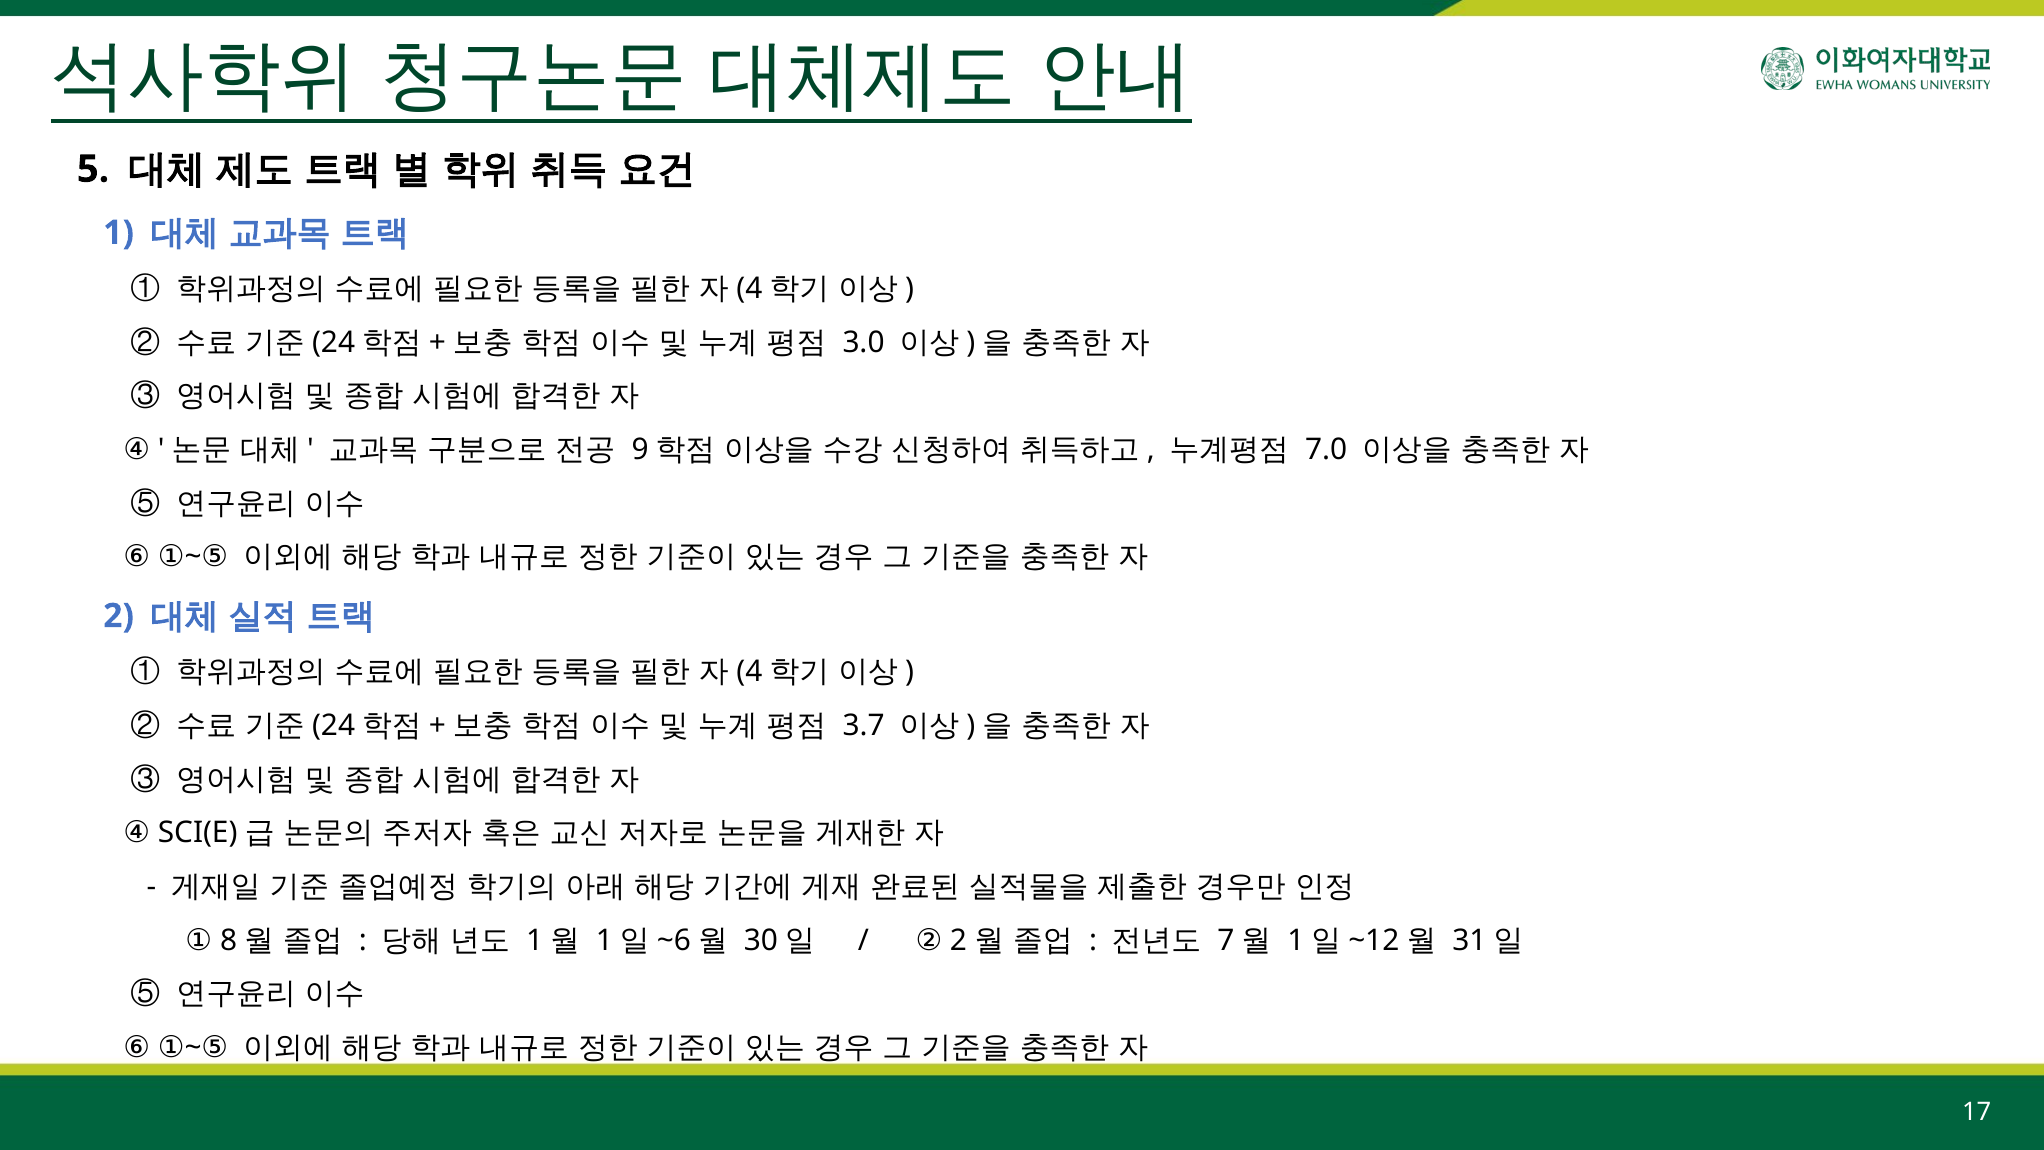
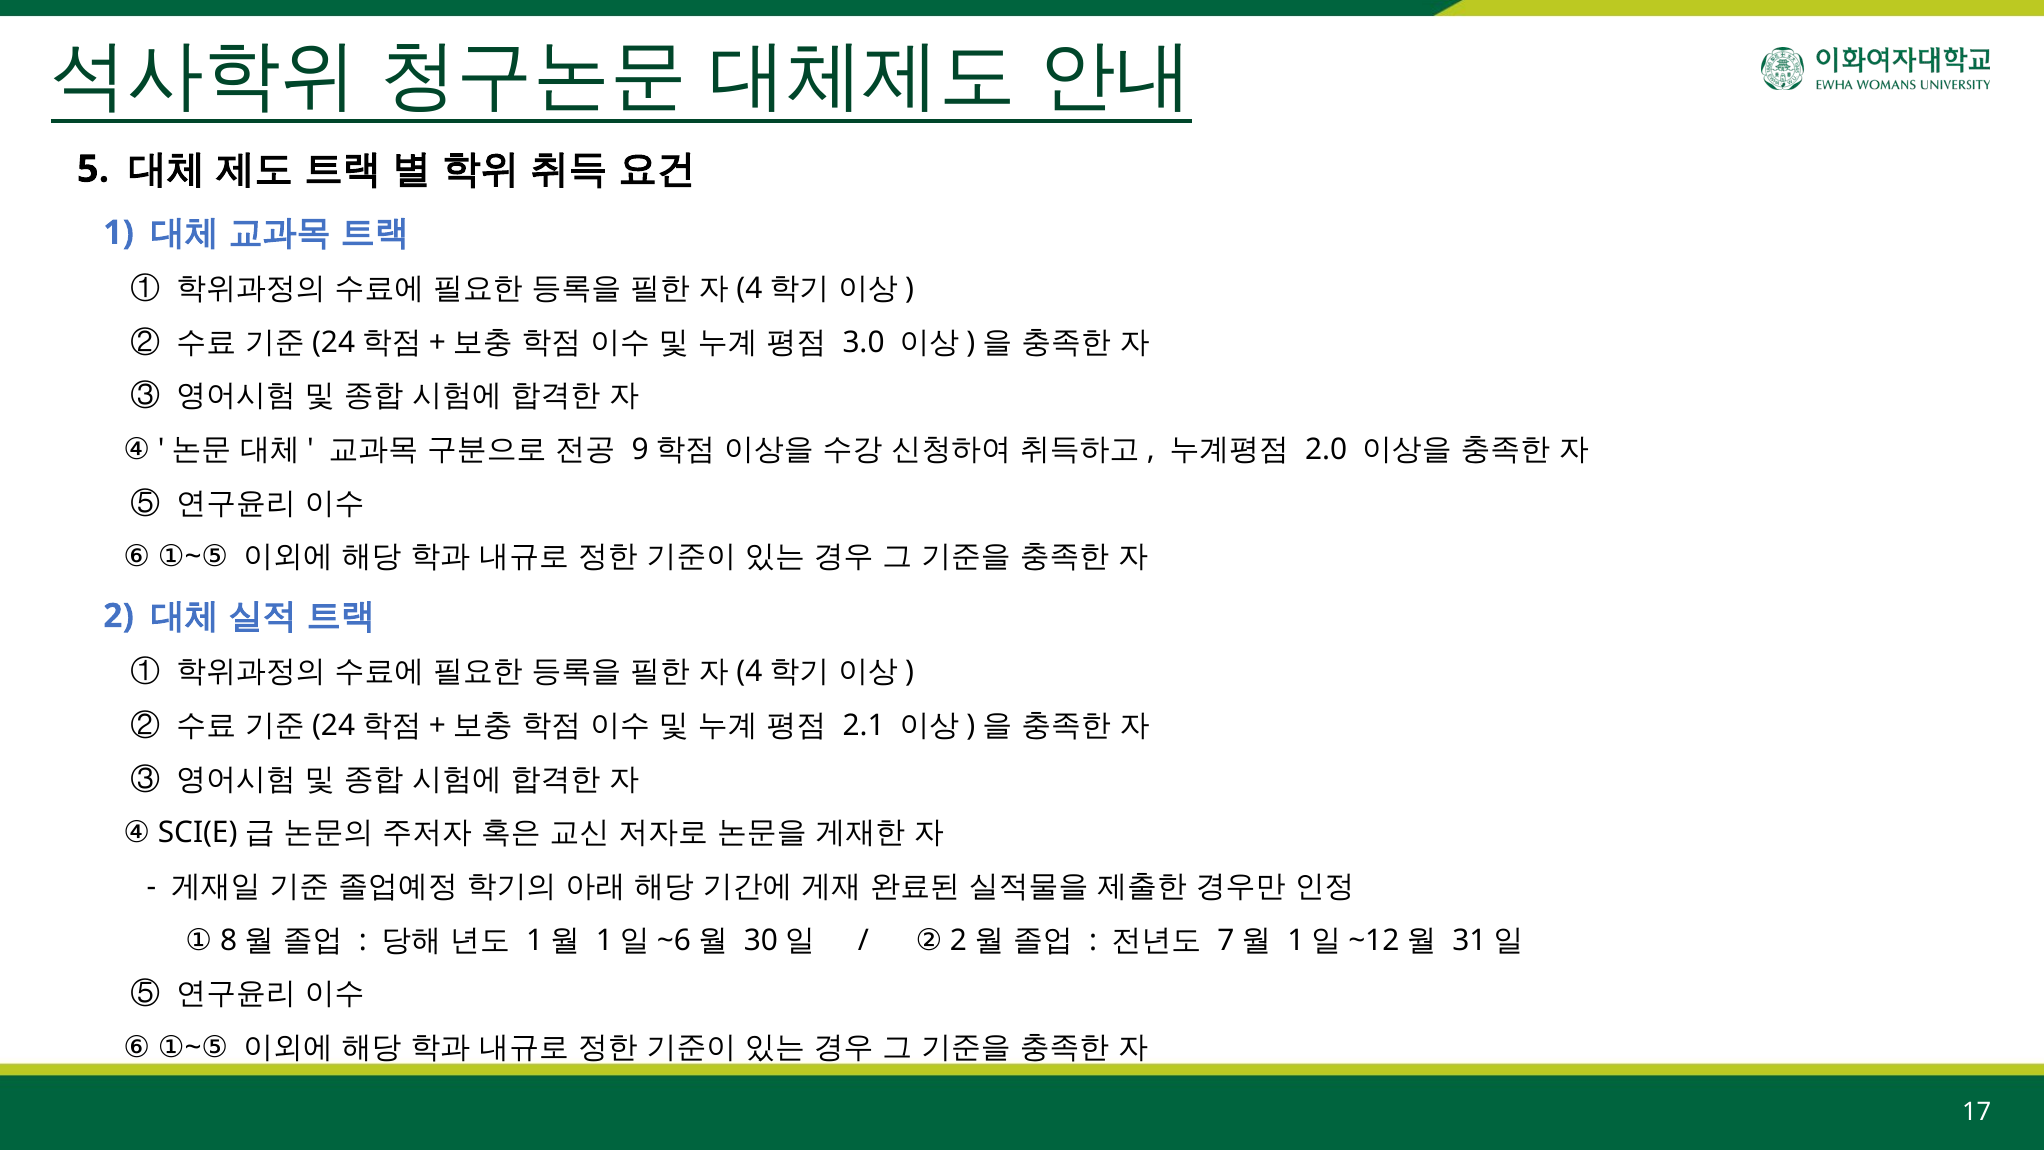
7.0: 7.0 -> 2.0 (1326, 450)
3.7: 3.7 -> 2.1 (864, 725)
